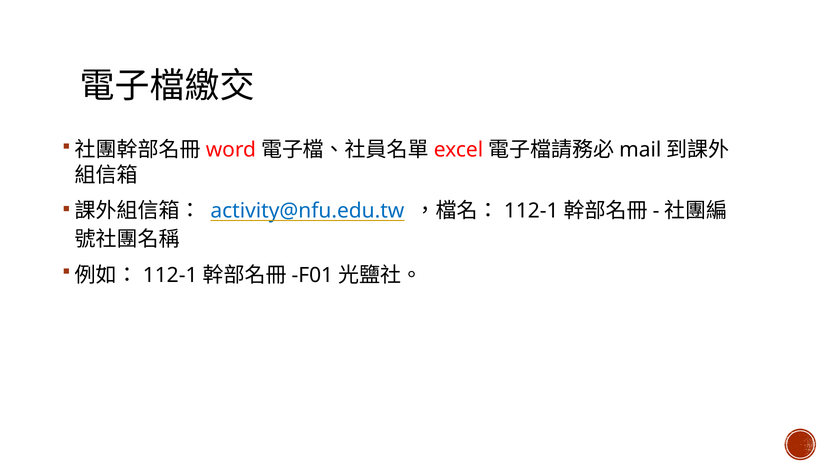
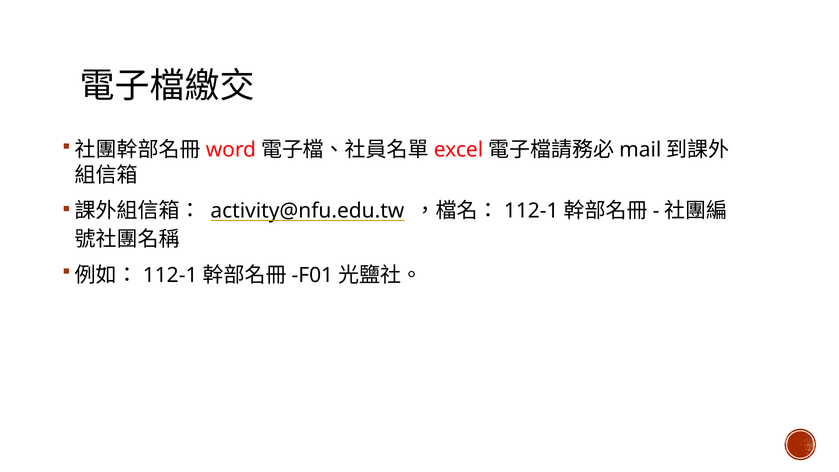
activity@nfu.edu.tw colour: blue -> black (307, 211)
